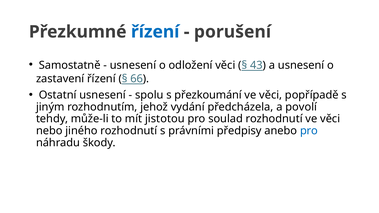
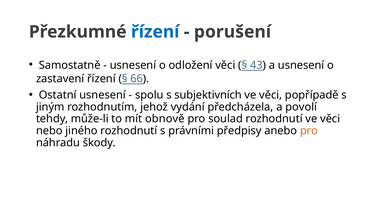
přezkoumání: přezkoumání -> subjektivních (208, 95)
jistotou: jistotou -> obnově (165, 119)
pro colour: blue -> orange (309, 131)
